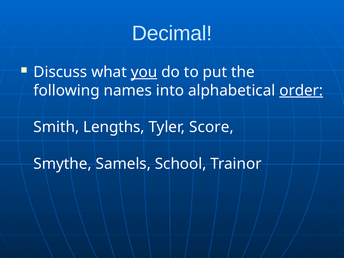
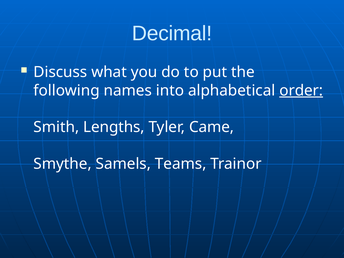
you underline: present -> none (144, 72)
Score: Score -> Came (212, 127)
School: School -> Teams (181, 164)
